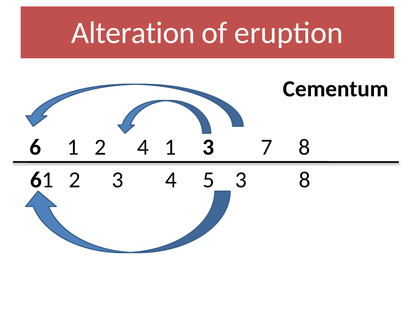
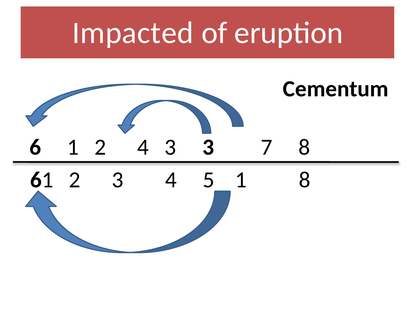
Alteration: Alteration -> Impacted (133, 33)
4 1: 1 -> 3 (170, 147)
3: 3 -> 1 (241, 180)
